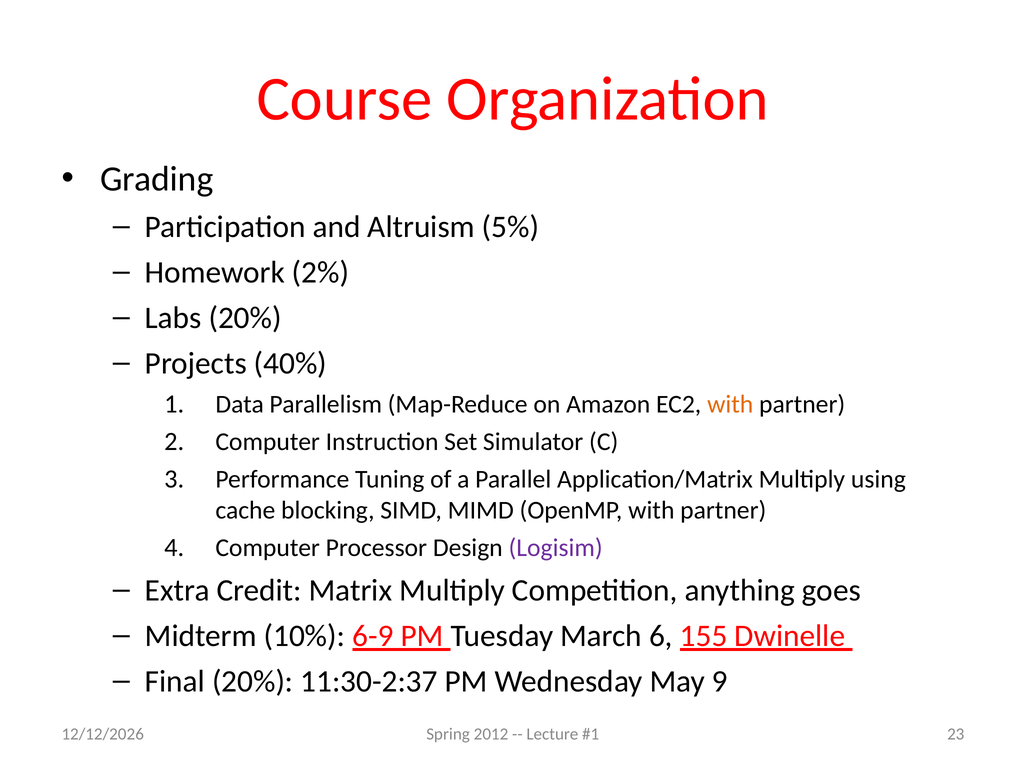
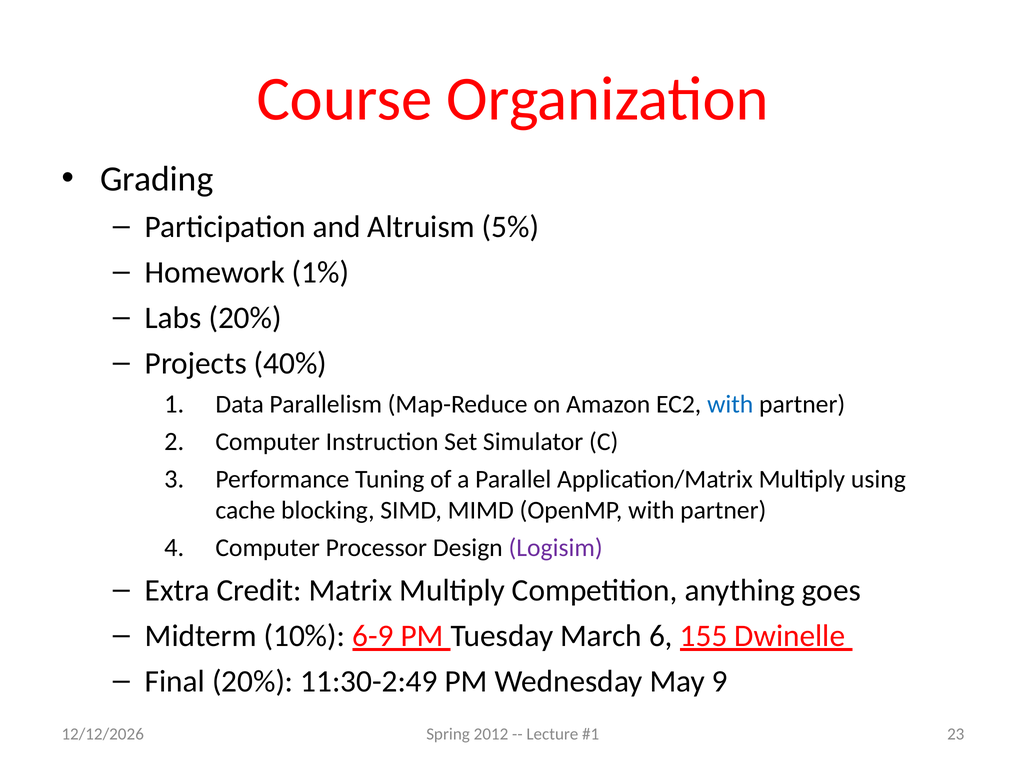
2%: 2% -> 1% (320, 273)
with colour: orange -> blue (730, 404)
11:30-2:37: 11:30-2:37 -> 11:30-2:49 (369, 682)
